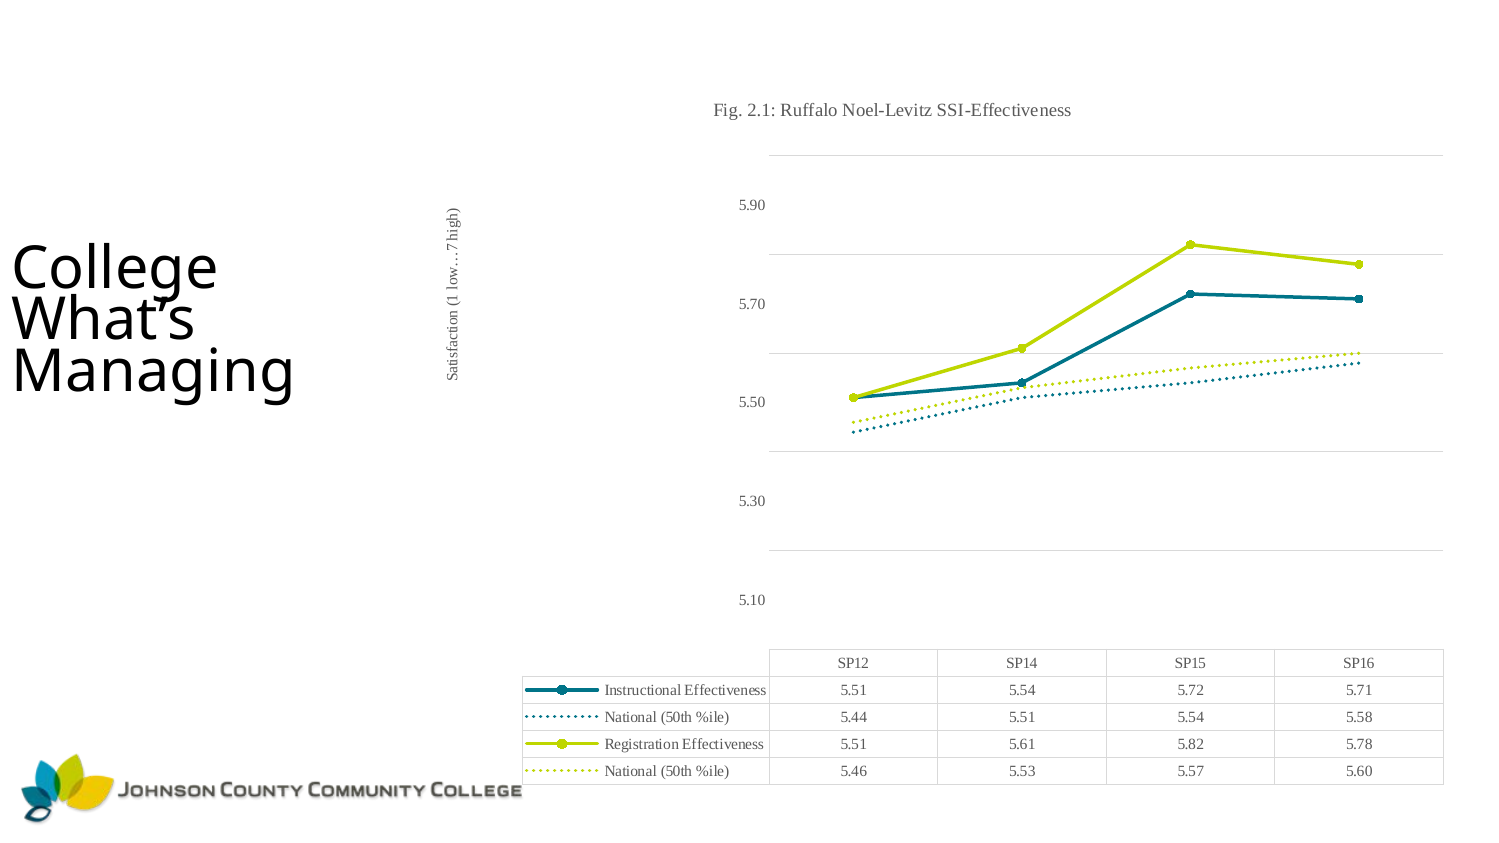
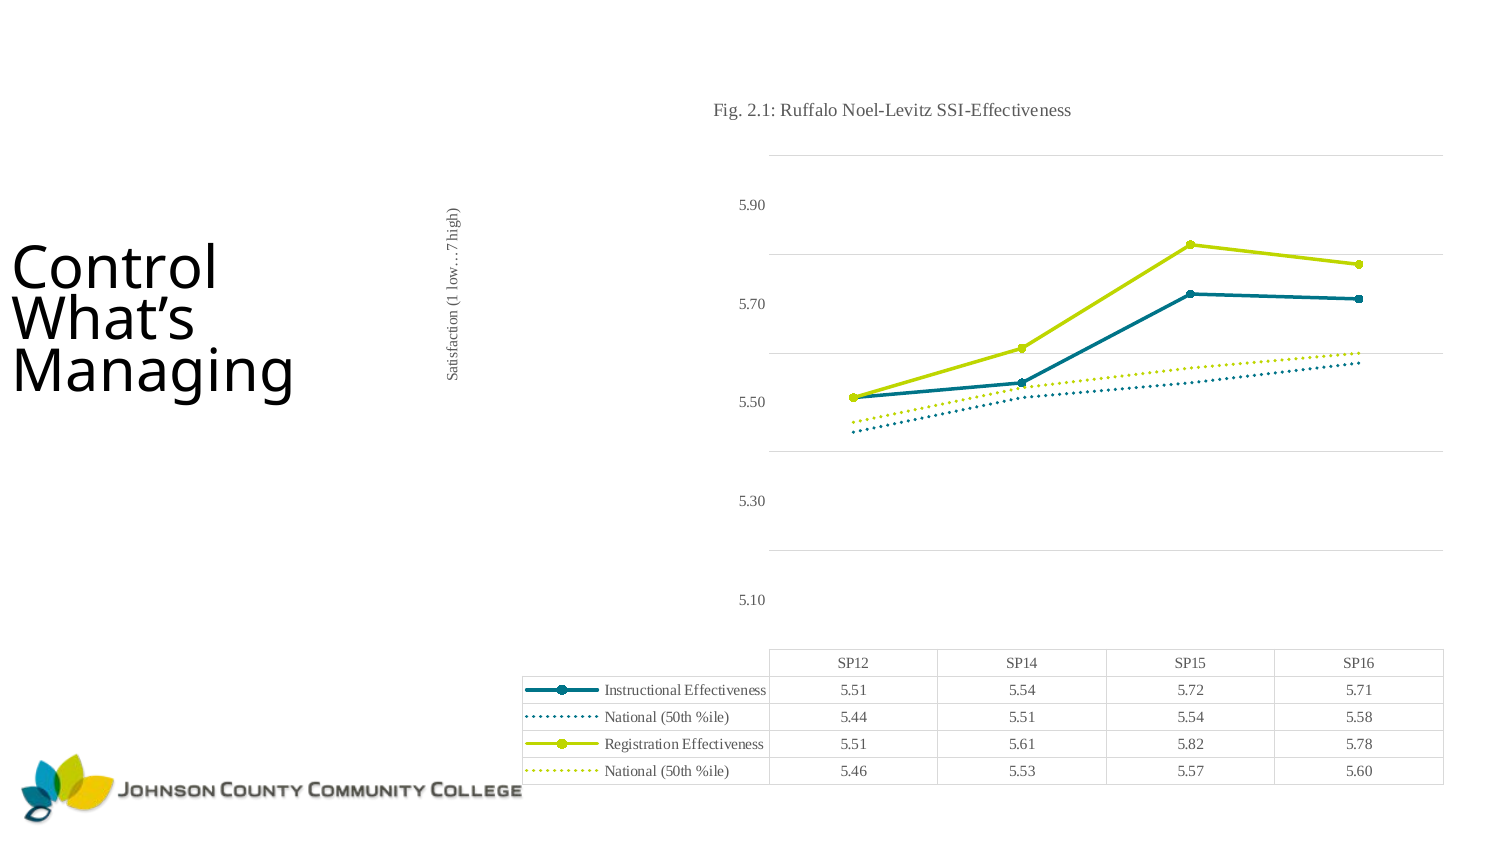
College: College -> Control (115, 269)
